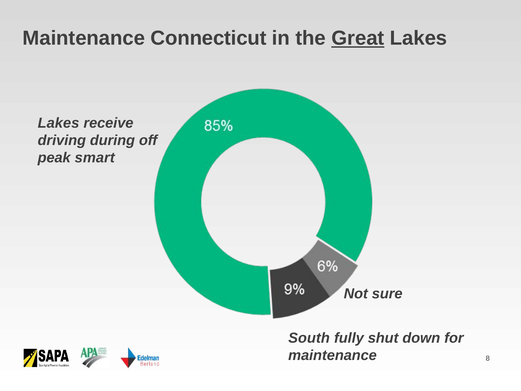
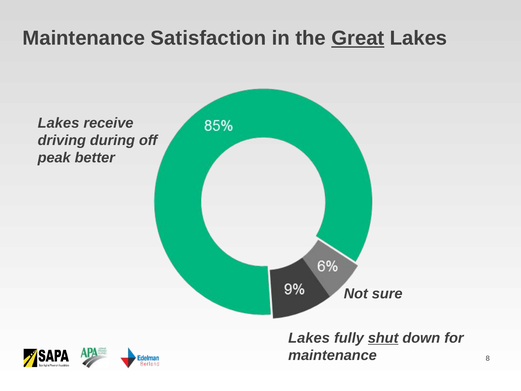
Connecticut: Connecticut -> Satisfaction (208, 38)
smart: smart -> better (95, 158)
South: South -> Lakes (309, 338)
shut underline: none -> present (383, 338)
